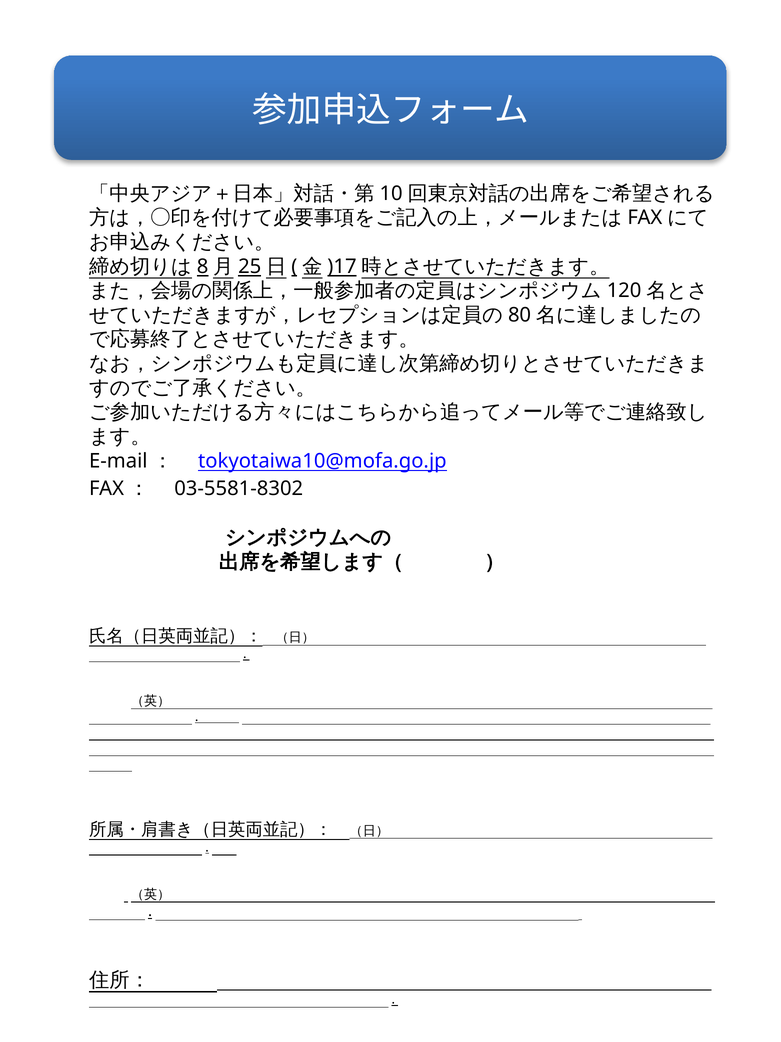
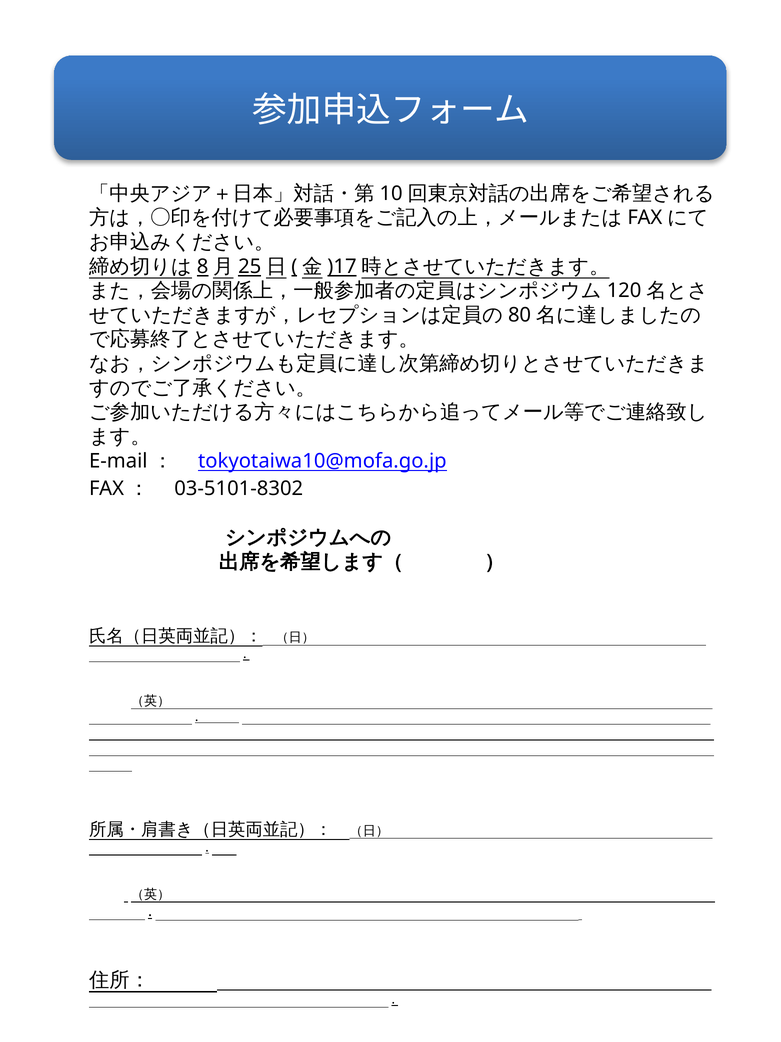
03-5581-8302: 03-5581-8302 -> 03-5101-8302 (239, 488)
